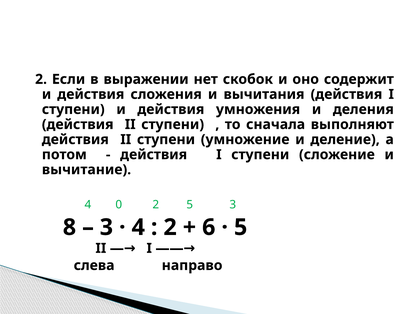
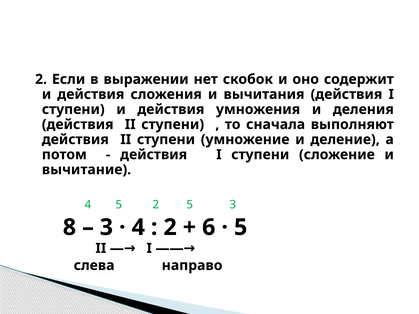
4 0: 0 -> 5 (119, 205)
